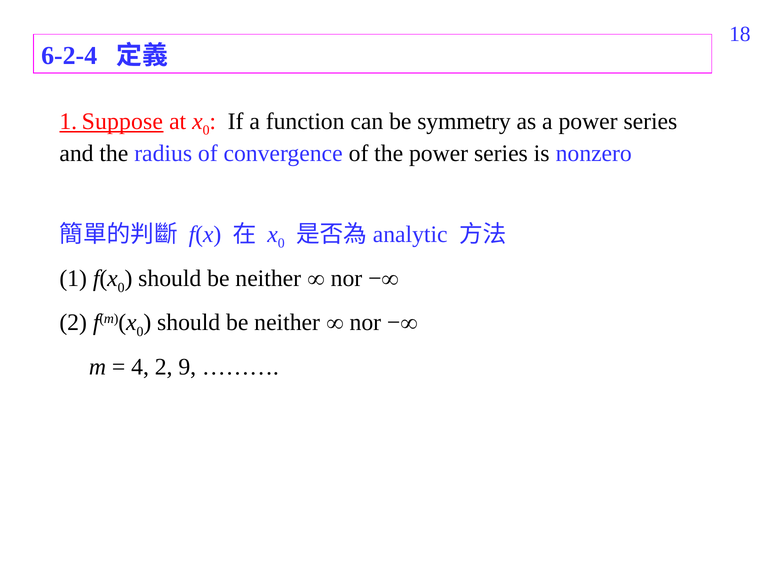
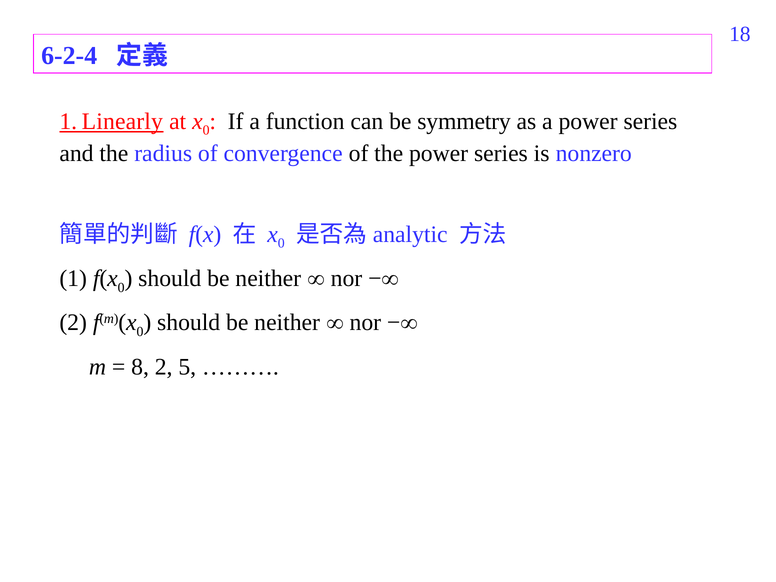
Suppose: Suppose -> Linearly (122, 121)
4: 4 -> 8 (140, 367)
9: 9 -> 5 (187, 367)
